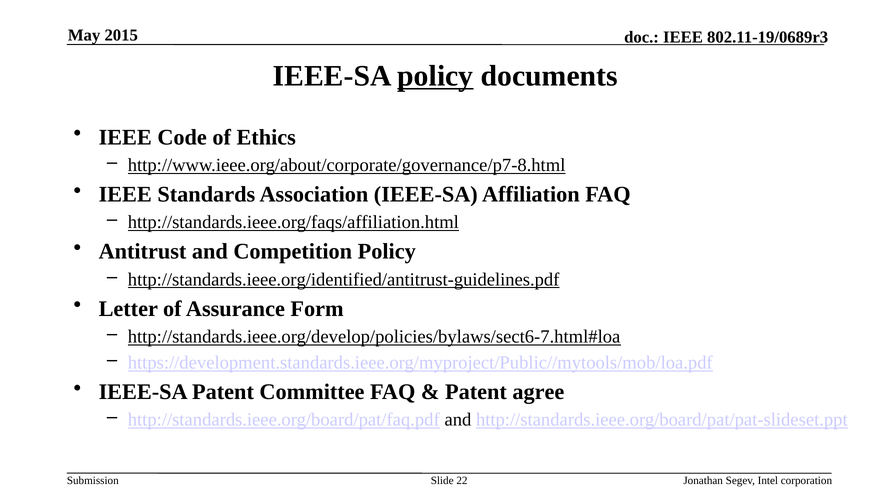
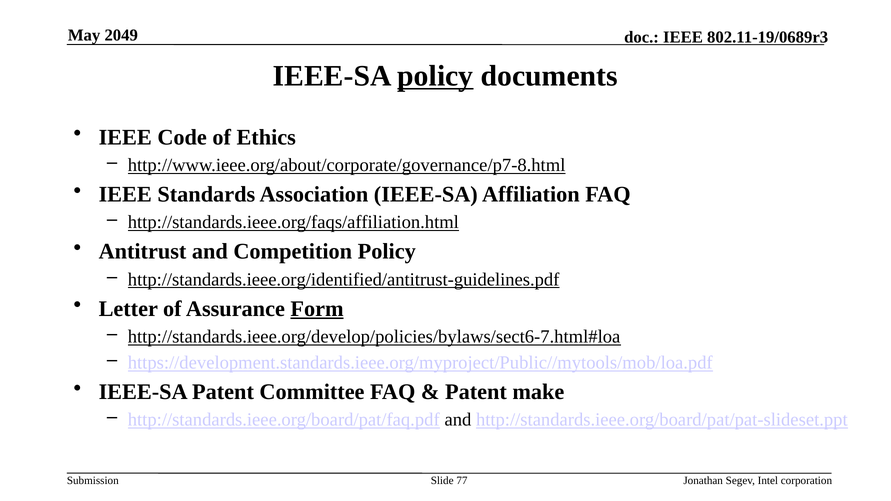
2015: 2015 -> 2049 (121, 35)
Form underline: none -> present (317, 309)
agree: agree -> make (538, 392)
22: 22 -> 77 (462, 481)
